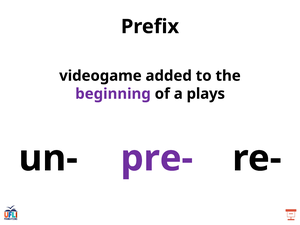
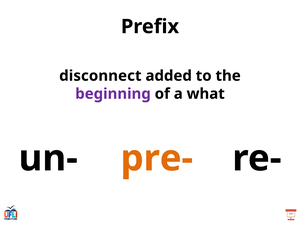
videogame: videogame -> disconnect (100, 76)
plays: plays -> what (206, 94)
pre- colour: purple -> orange (157, 158)
